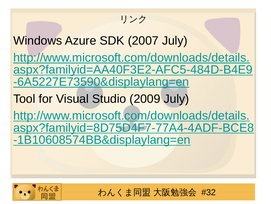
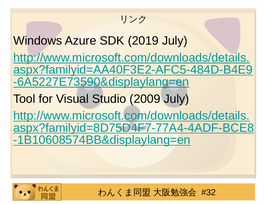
2007: 2007 -> 2019 (143, 41)
